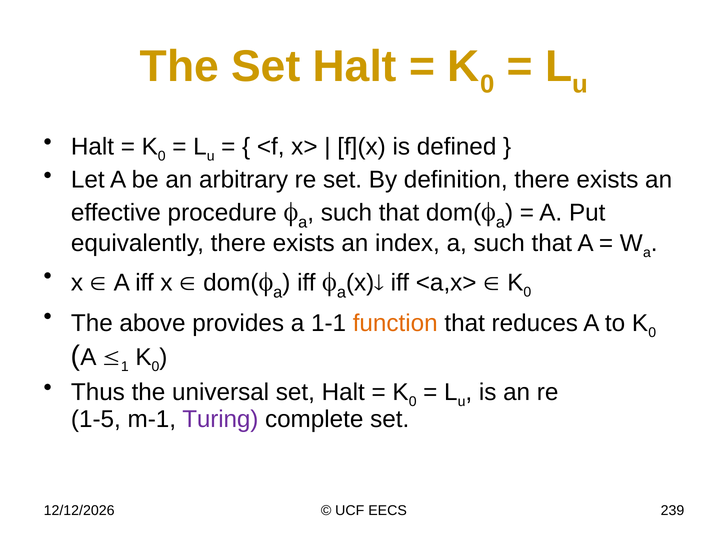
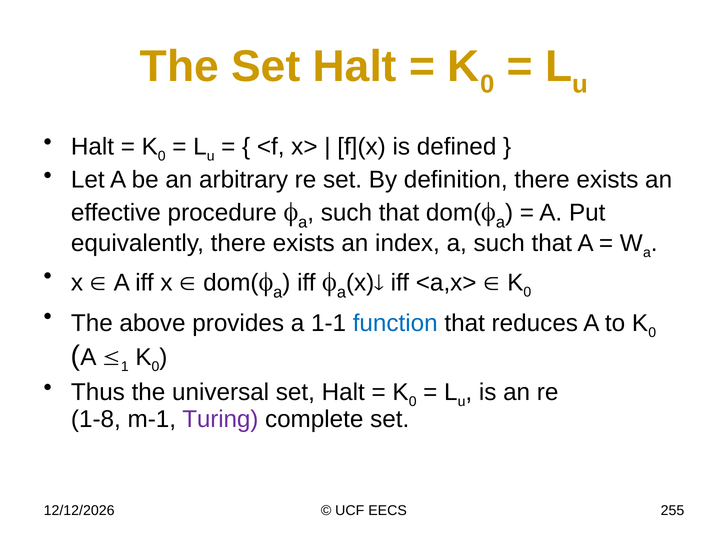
function colour: orange -> blue (395, 323)
1-5: 1-5 -> 1-8 (96, 419)
239: 239 -> 255 (672, 510)
